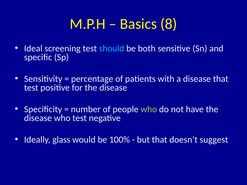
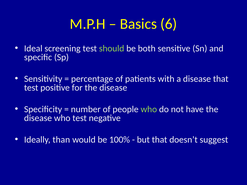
8: 8 -> 6 (169, 24)
should colour: light blue -> light green (112, 49)
glass: glass -> than (61, 140)
